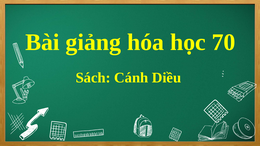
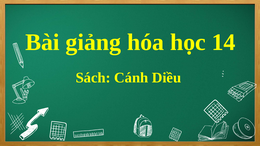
70: 70 -> 14 (224, 42)
